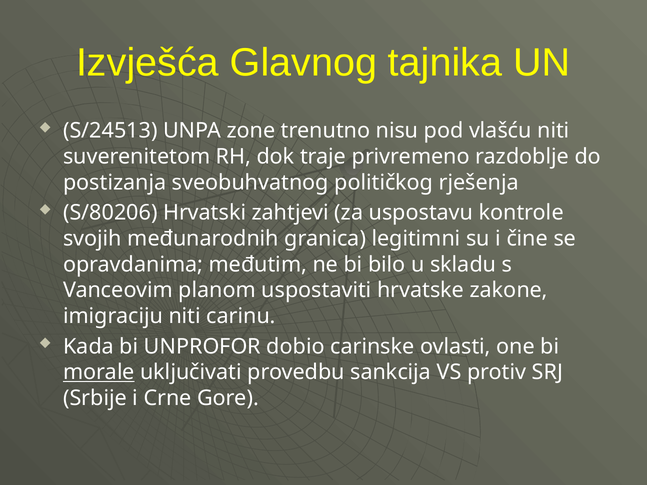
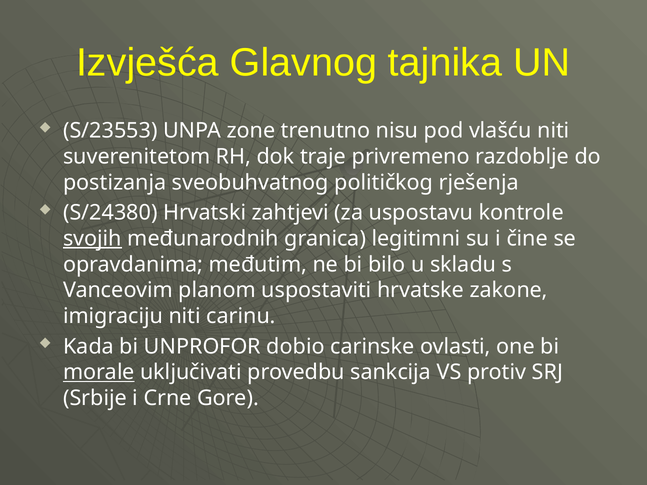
S/24513: S/24513 -> S/23553 (110, 131)
S/80206: S/80206 -> S/24380 (110, 213)
svojih underline: none -> present (92, 239)
